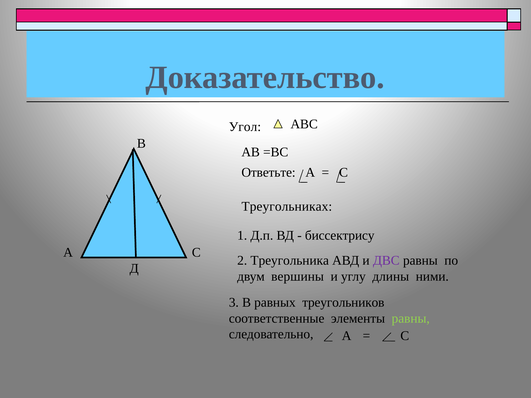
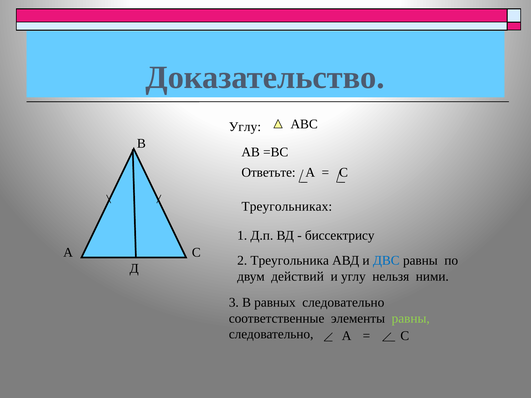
Угол: Угол -> Углу (245, 127)
ДВС colour: purple -> blue (386, 261)
вершины: вершины -> действий (298, 277)
длины: длины -> нельзя (391, 277)
равных треугольников: треугольников -> следовательно (343, 303)
